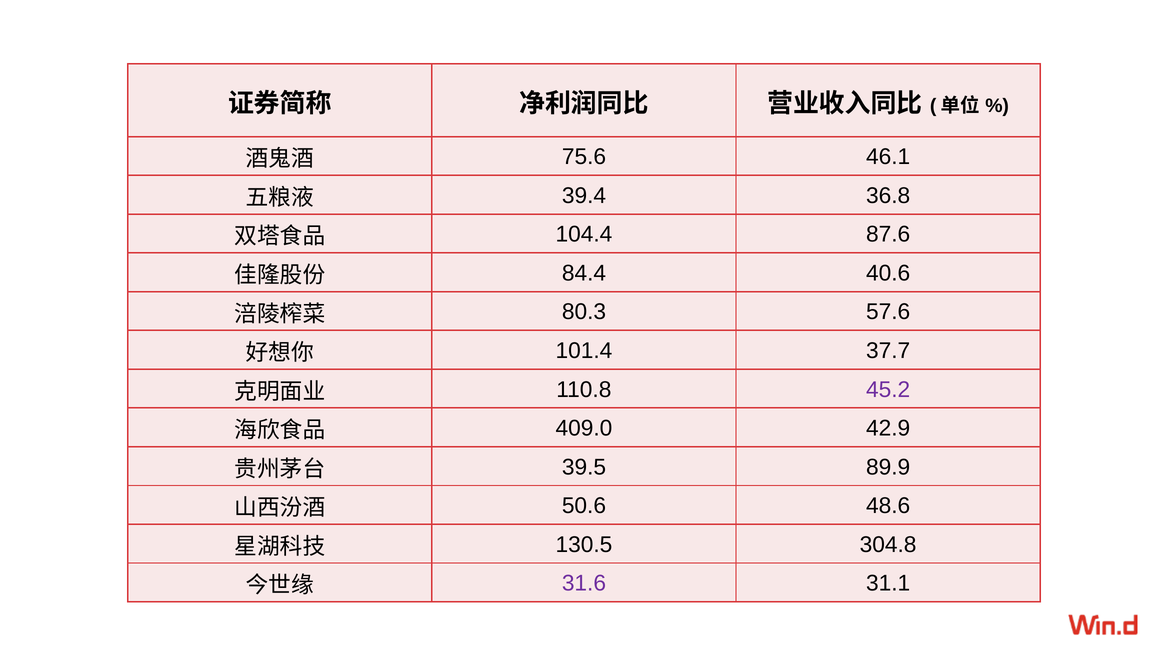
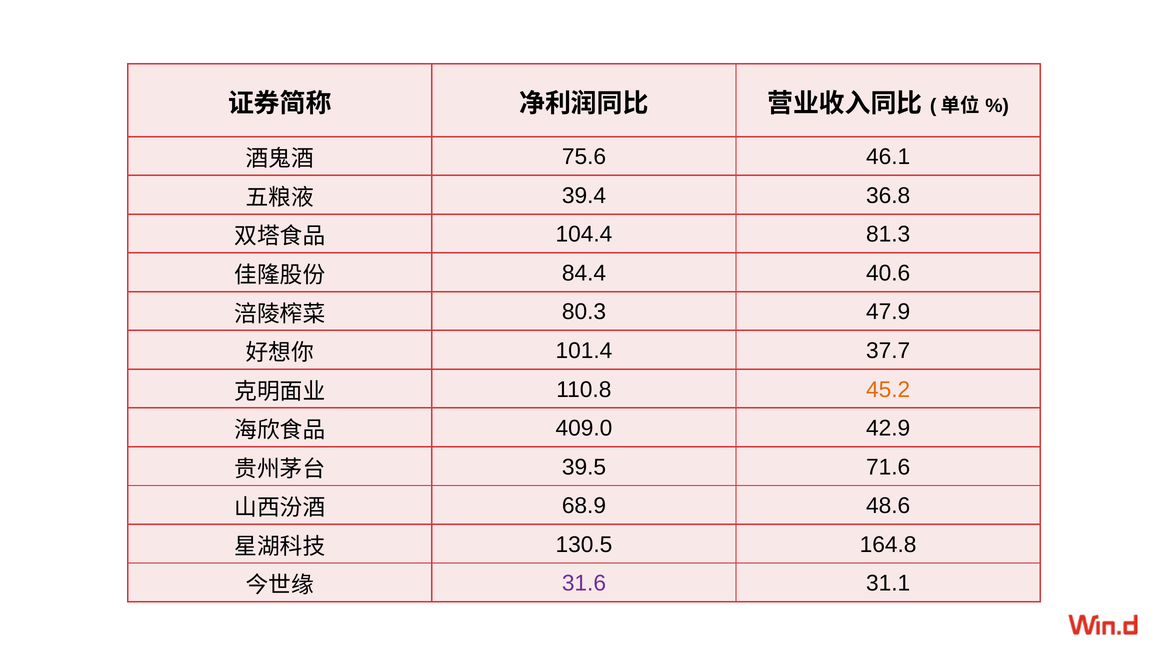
87.6: 87.6 -> 81.3 (888, 234)
57.6: 57.6 -> 47.9 (888, 312)
45.2 colour: purple -> orange (888, 390)
89.9: 89.9 -> 71.6 (888, 467)
50.6: 50.6 -> 68.9 (584, 506)
304.8: 304.8 -> 164.8 (888, 545)
